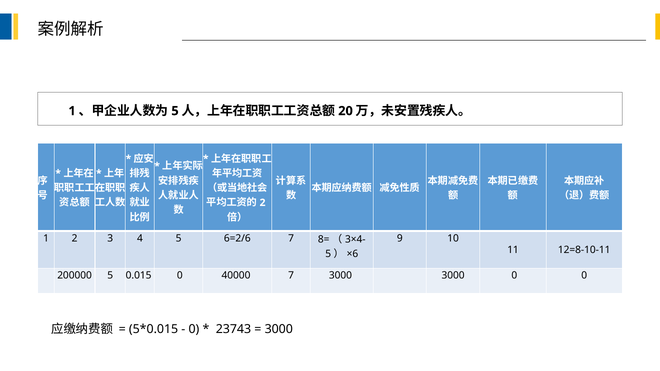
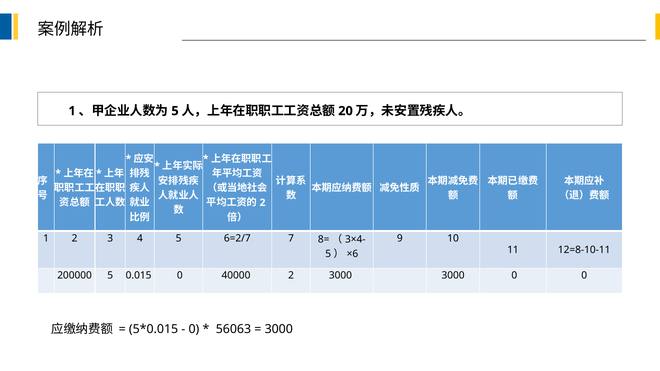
6=2/6: 6=2/6 -> 6=2/7 (237, 238)
40000 7: 7 -> 2 (291, 276)
23743: 23743 -> 56063 (233, 329)
